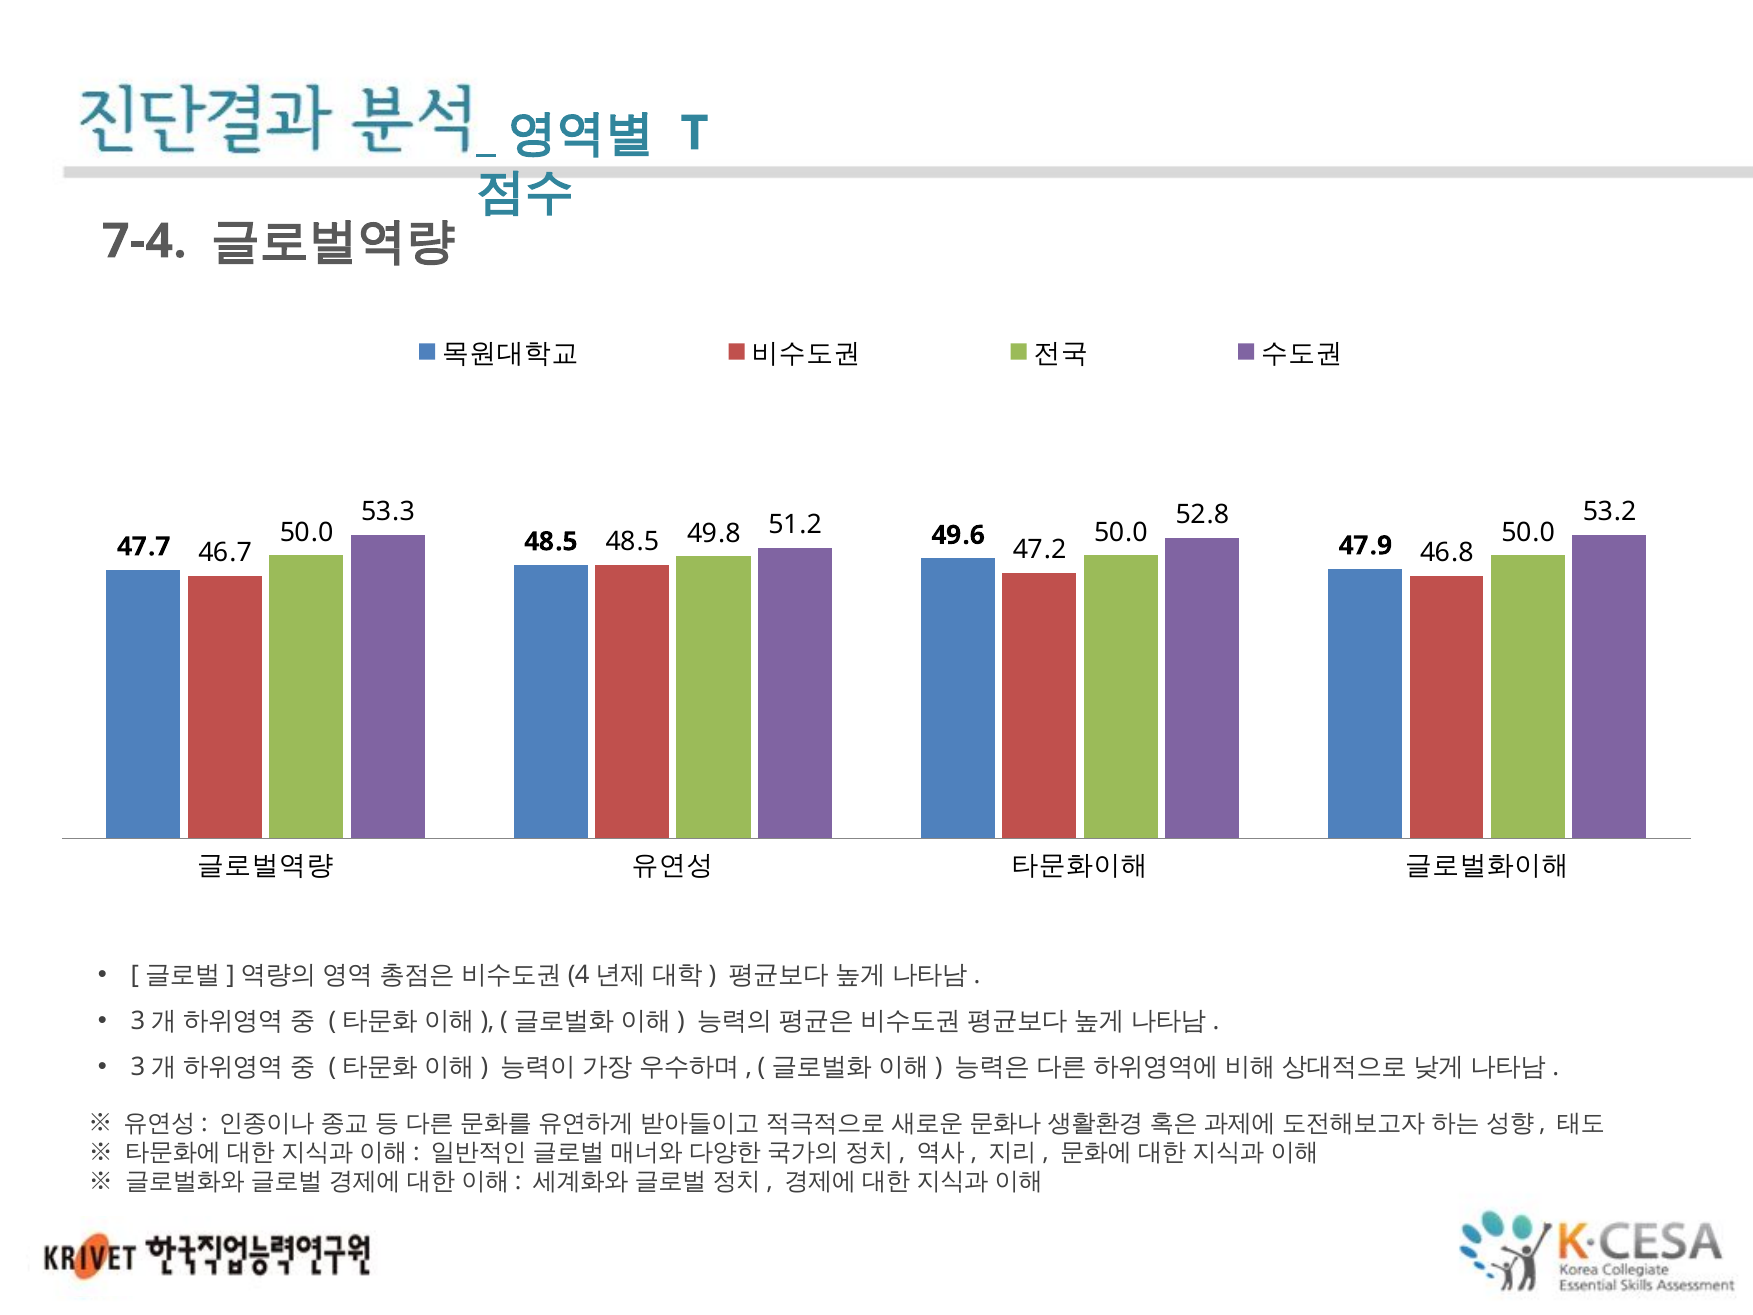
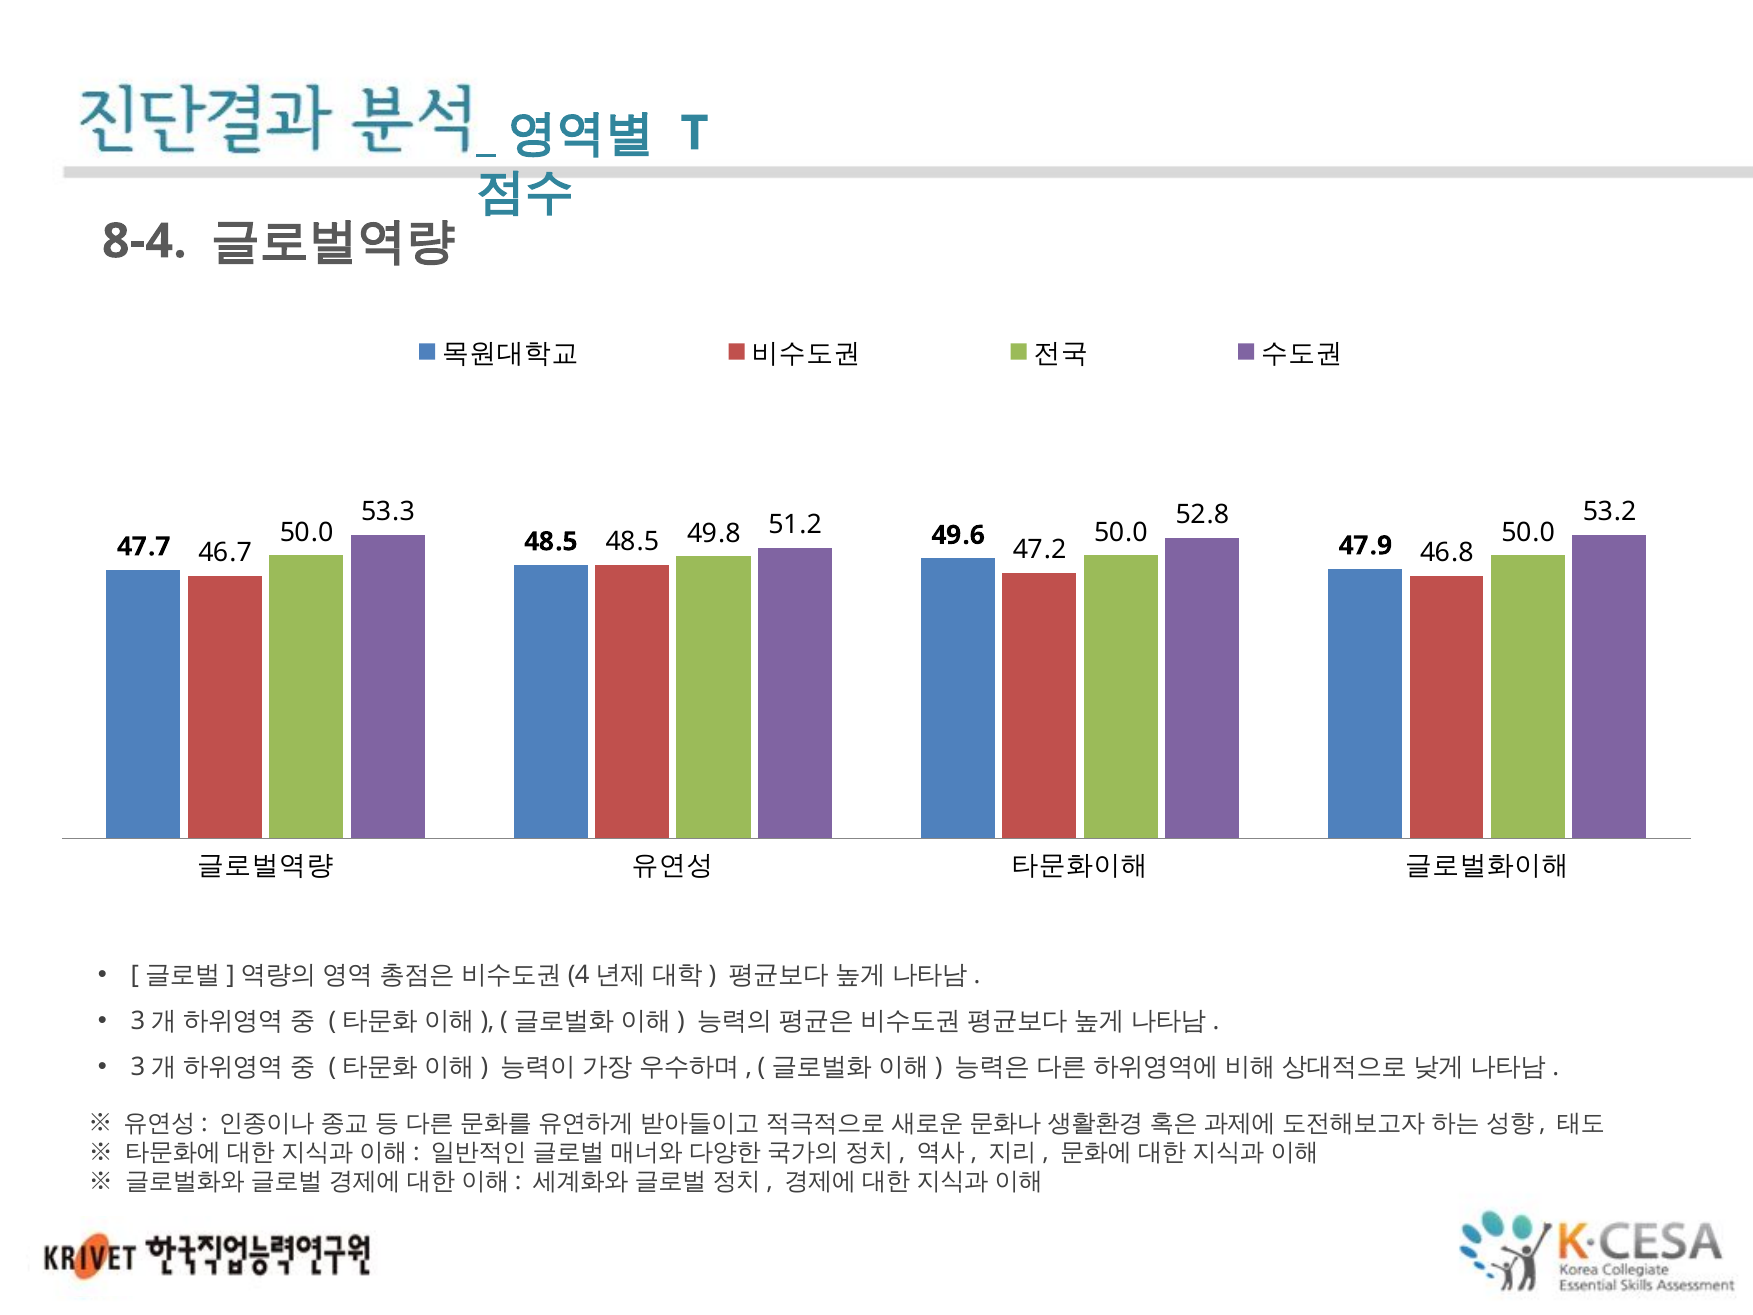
7-4: 7-4 -> 8-4 (144, 241)
